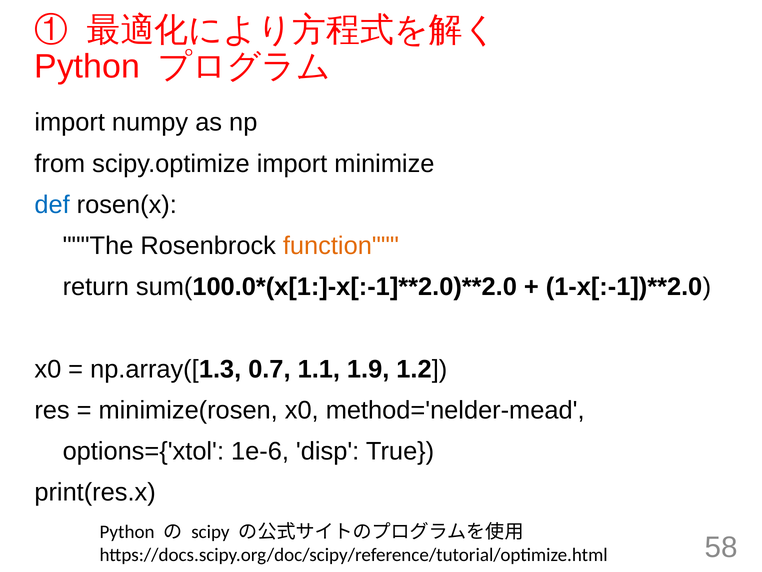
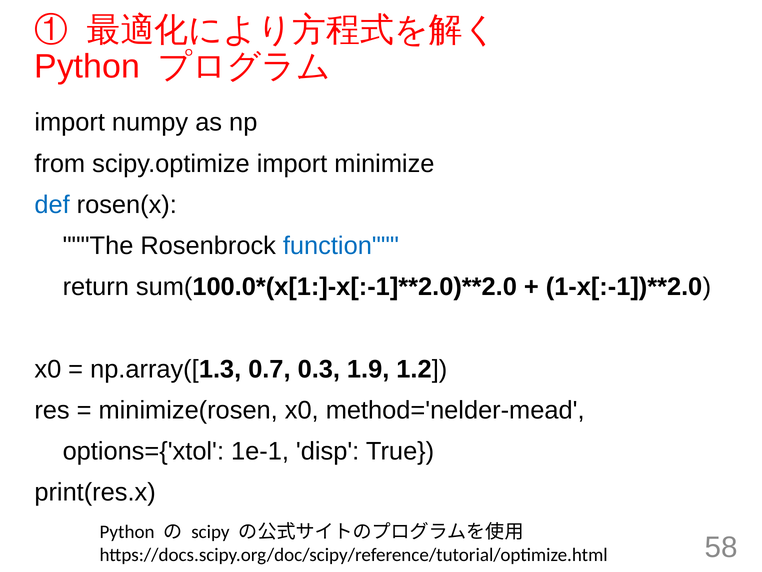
function colour: orange -> blue (341, 246)
1.1: 1.1 -> 0.3 (319, 369)
1e-6: 1e-6 -> 1e-1 (260, 451)
